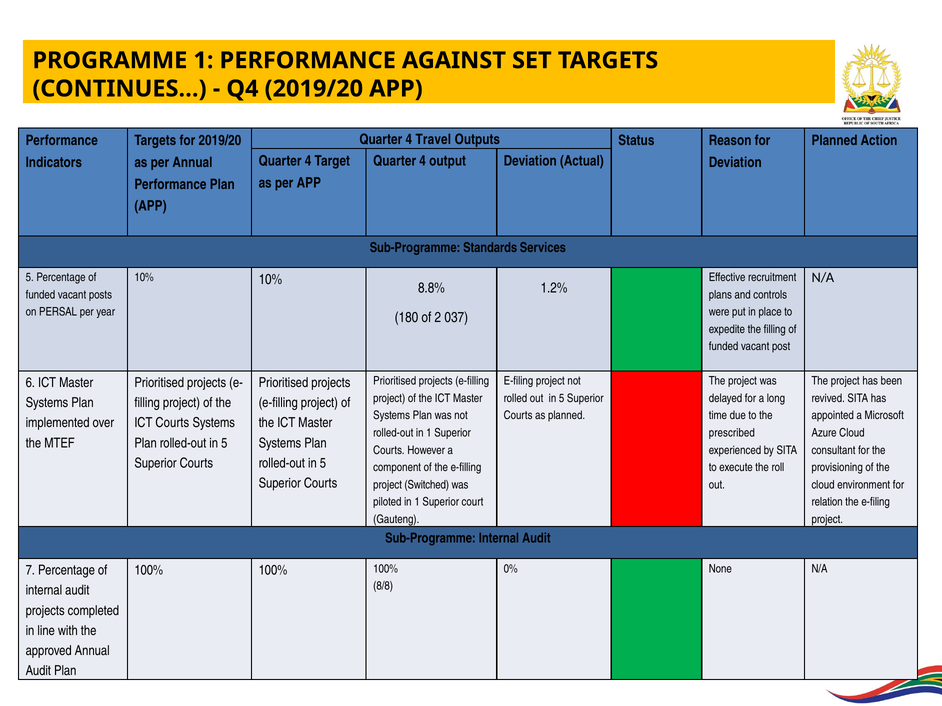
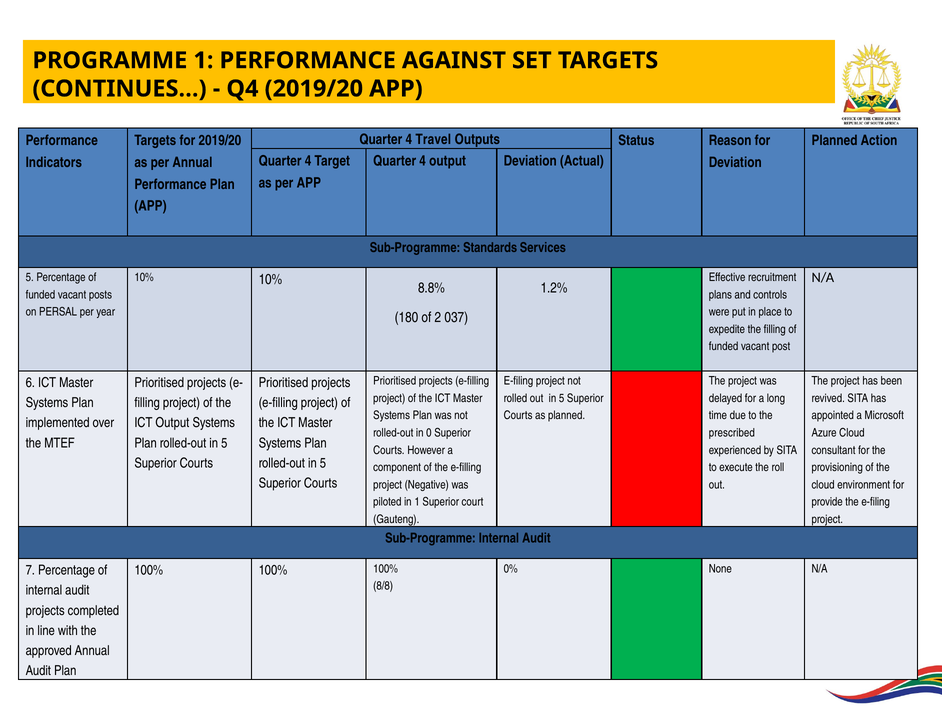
ICT Courts: Courts -> Output (172, 423)
rolled-out in 1: 1 -> 0 (429, 433)
Switched: Switched -> Negative (427, 485)
relation: relation -> provide (827, 502)
